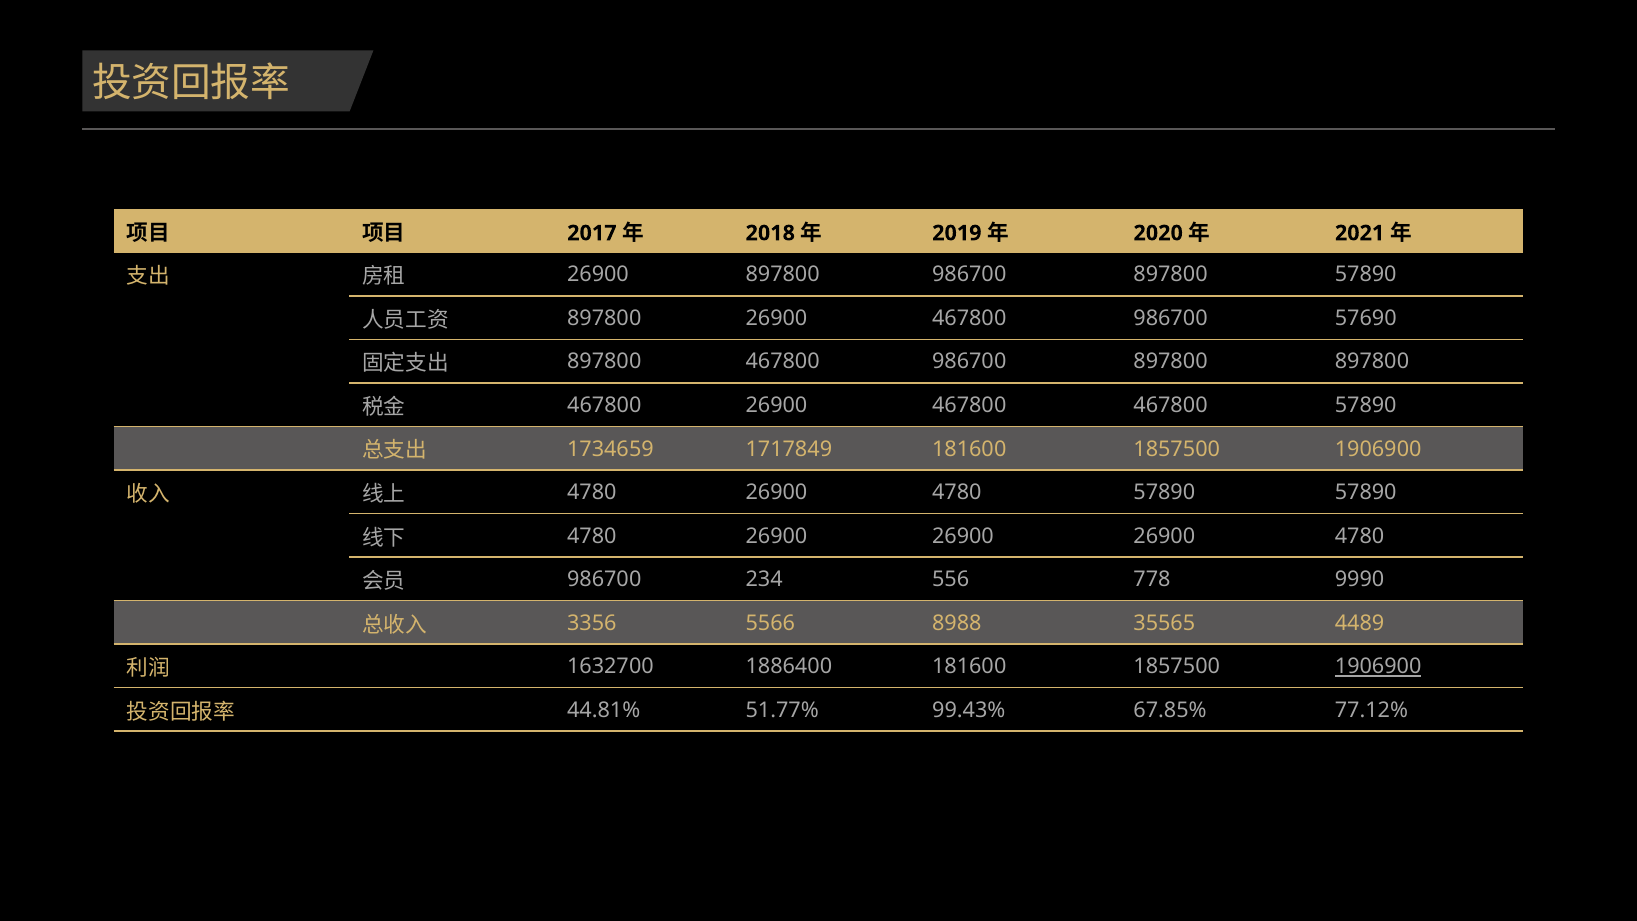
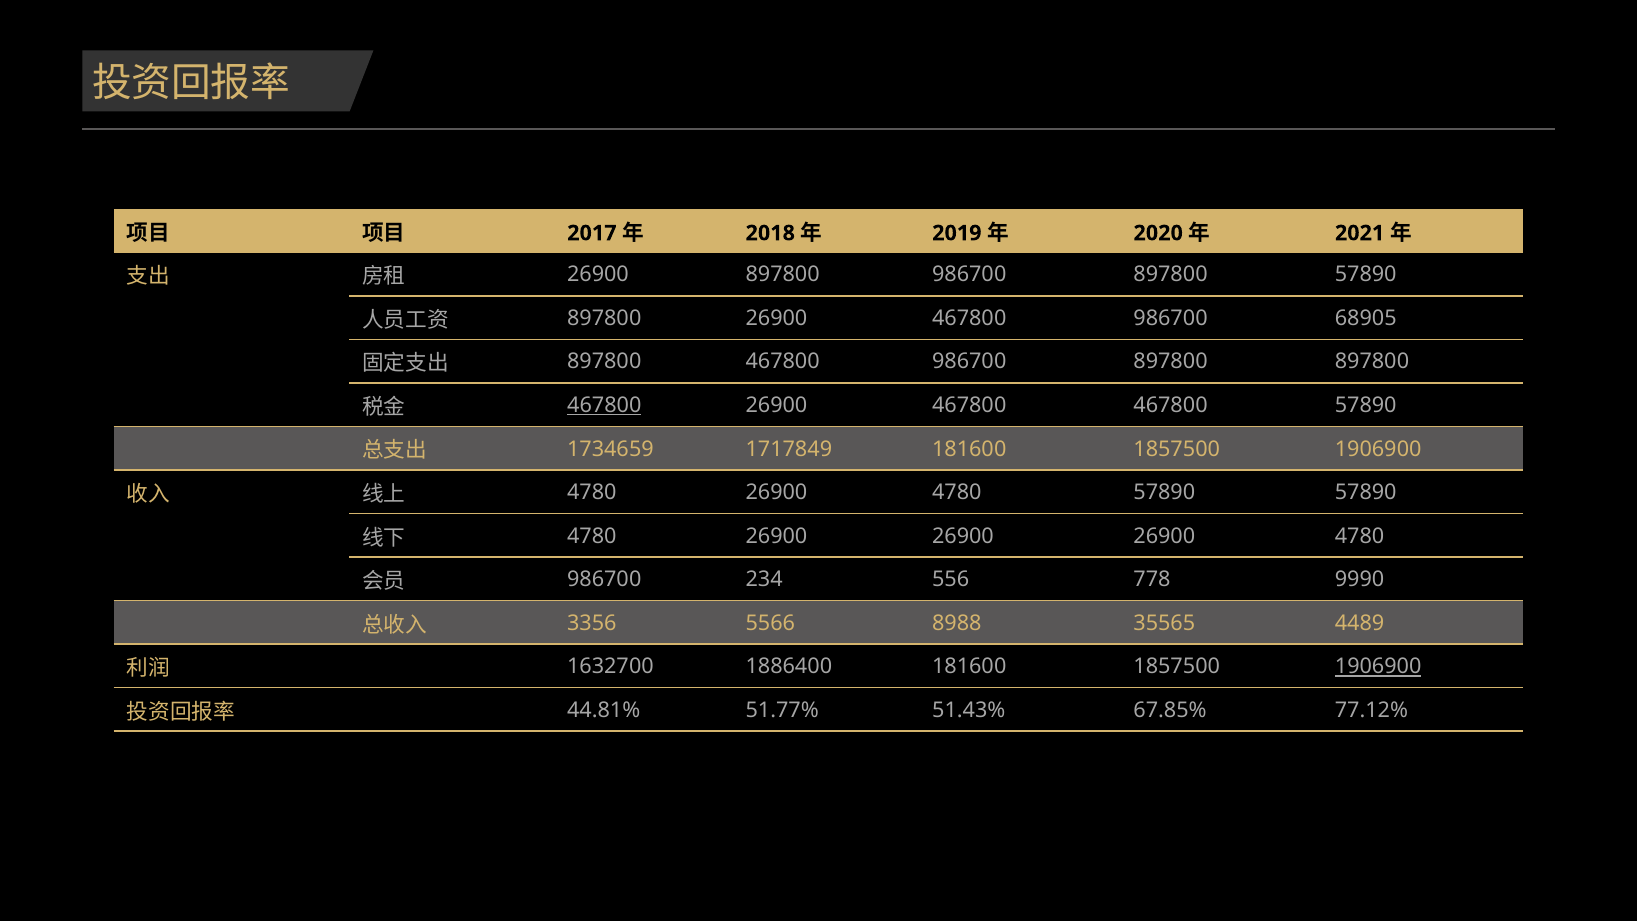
57690: 57690 -> 68905 (1366, 318)
467800 underline: none -> present (604, 405)
99.43%: 99.43% -> 51.43% (969, 710)
